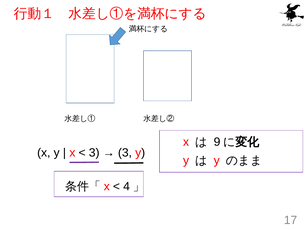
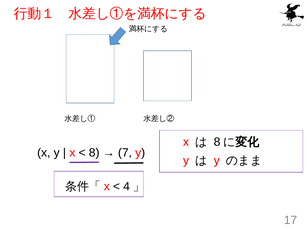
9: 9 -> 8 (217, 142)
3: 3 -> 8 (94, 153)
3: 3 -> 7 (125, 153)
